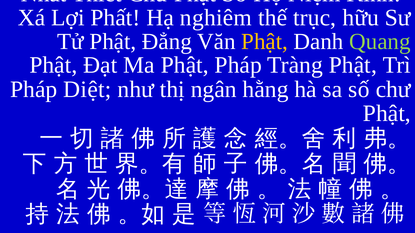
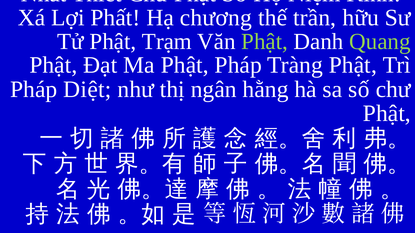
nghiêm: nghiêm -> chương (216, 18)
trục: trục -> trần (315, 18)
Đẳng: Đẳng -> Trạm (167, 42)
Phật colour: yellow -> light green (265, 42)
